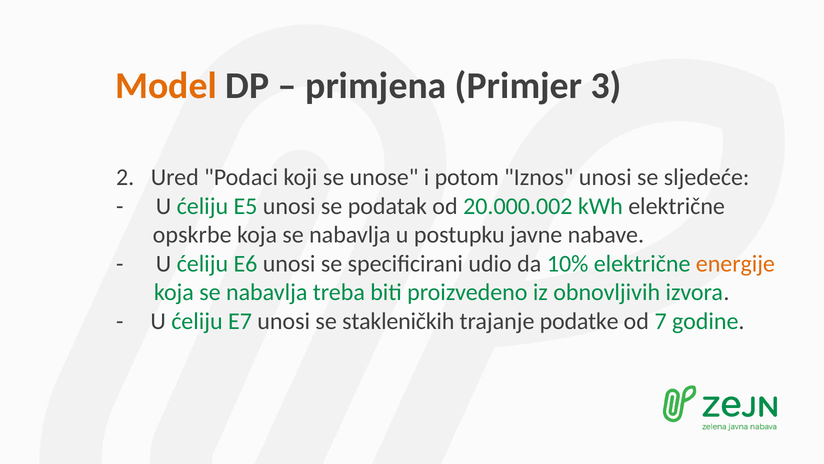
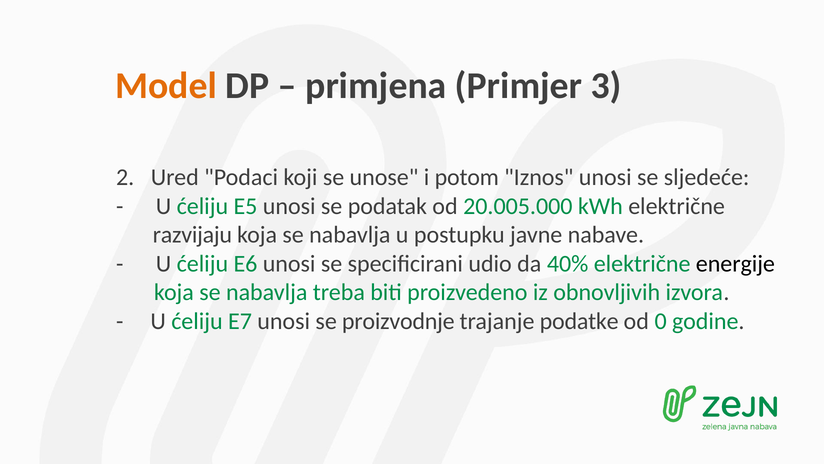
20.000.002: 20.000.002 -> 20.005.000 (518, 206)
opskrbe: opskrbe -> razvijaju (192, 235)
10%: 10% -> 40% (568, 263)
energije colour: orange -> black (735, 263)
stakleničkih: stakleničkih -> proizvodnje (398, 321)
7: 7 -> 0 (661, 321)
